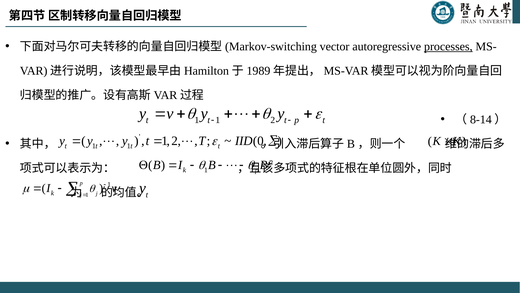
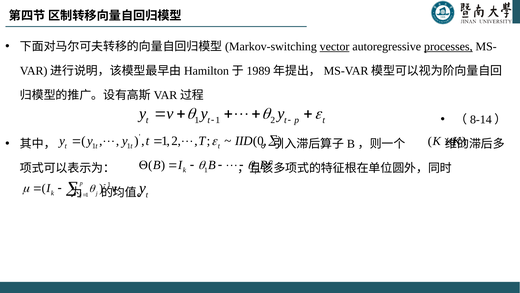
vector underline: none -> present (335, 46)
